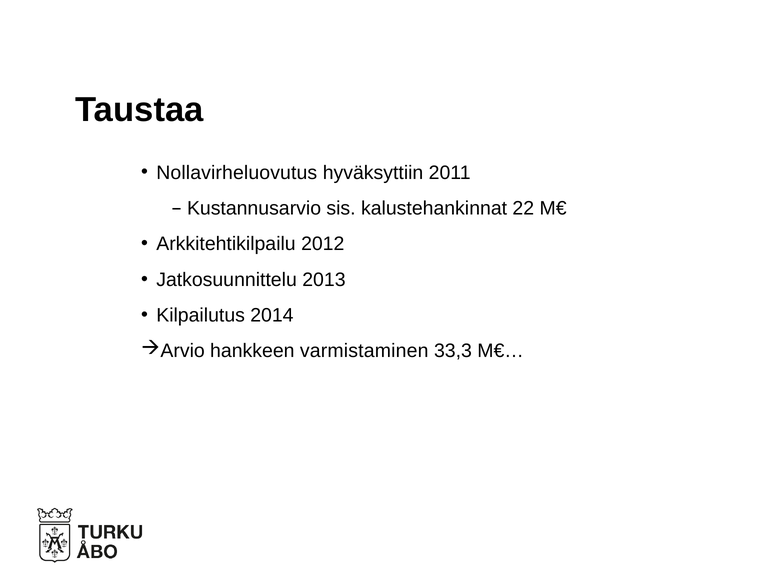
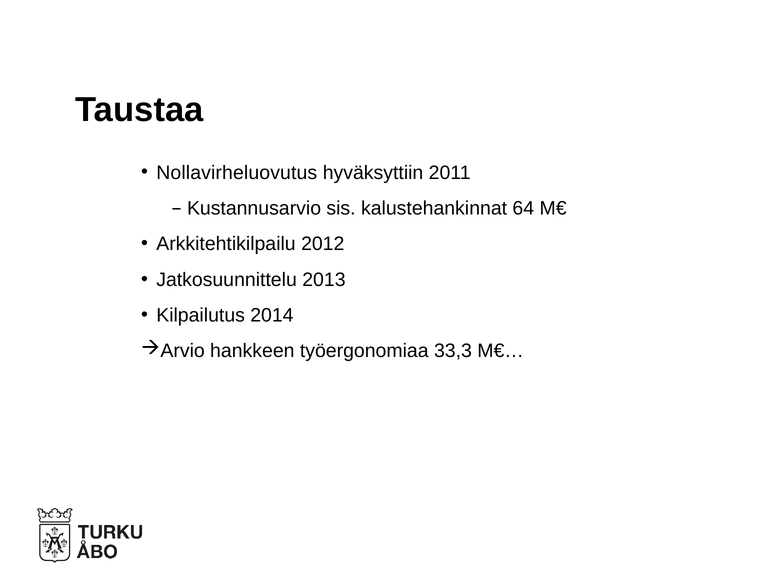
22: 22 -> 64 (523, 208)
varmistaminen: varmistaminen -> työergonomiaa (364, 351)
